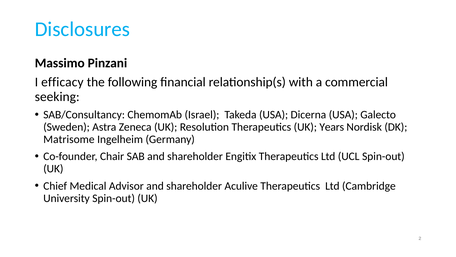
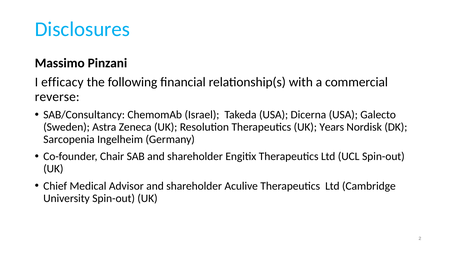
seeking: seeking -> reverse (57, 96)
Matrisome: Matrisome -> Sarcopenia (69, 139)
